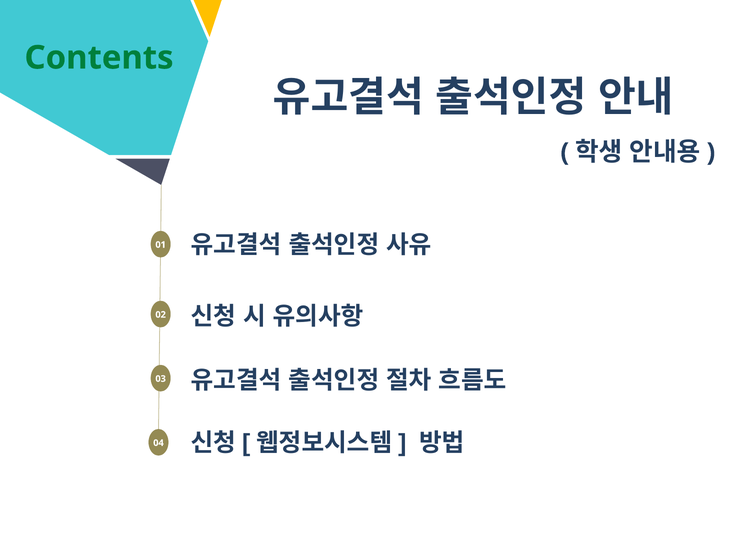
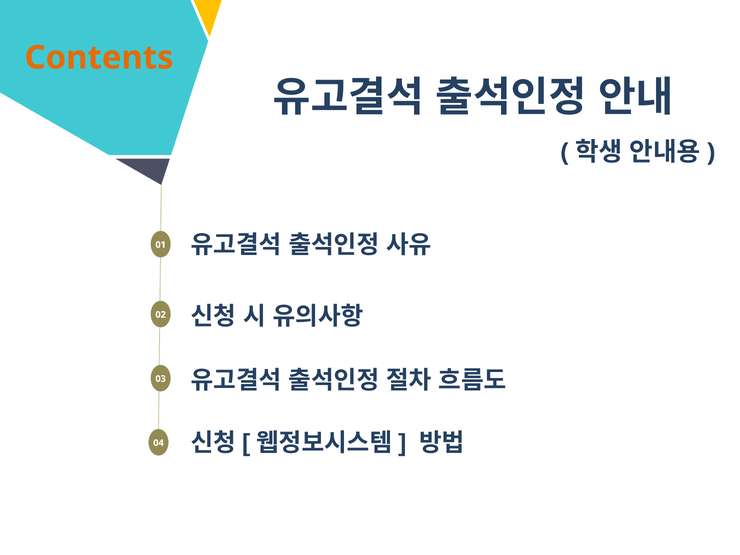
Contents colour: green -> orange (99, 58)
